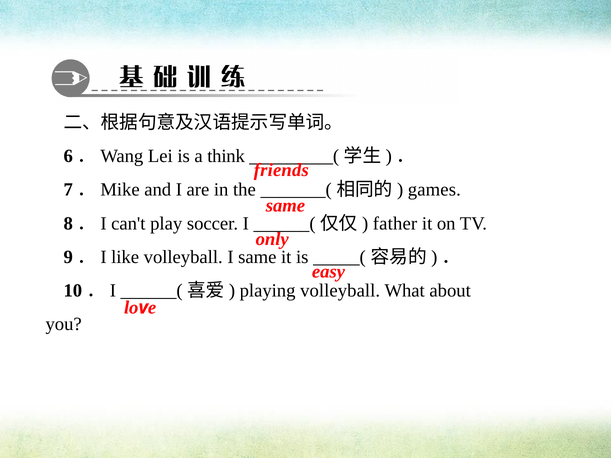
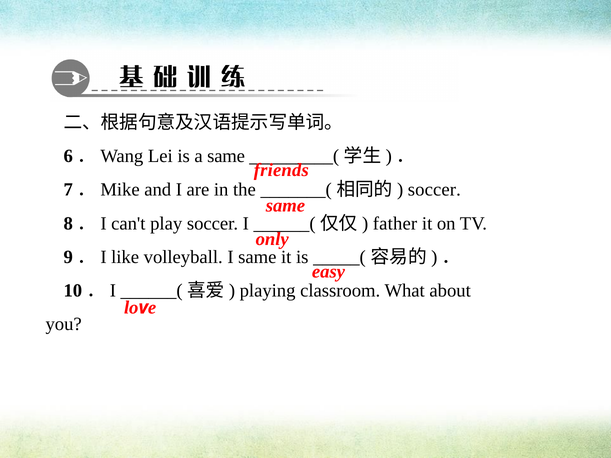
a think: think -> same (226, 156)
games: games -> soccer (434, 190)
playing volleyball: volleyball -> classroom (340, 291)
